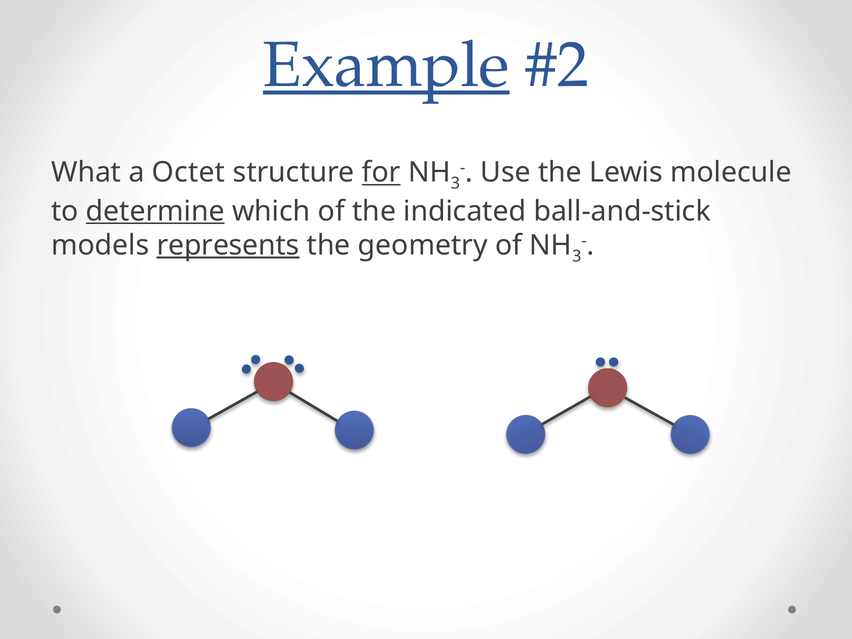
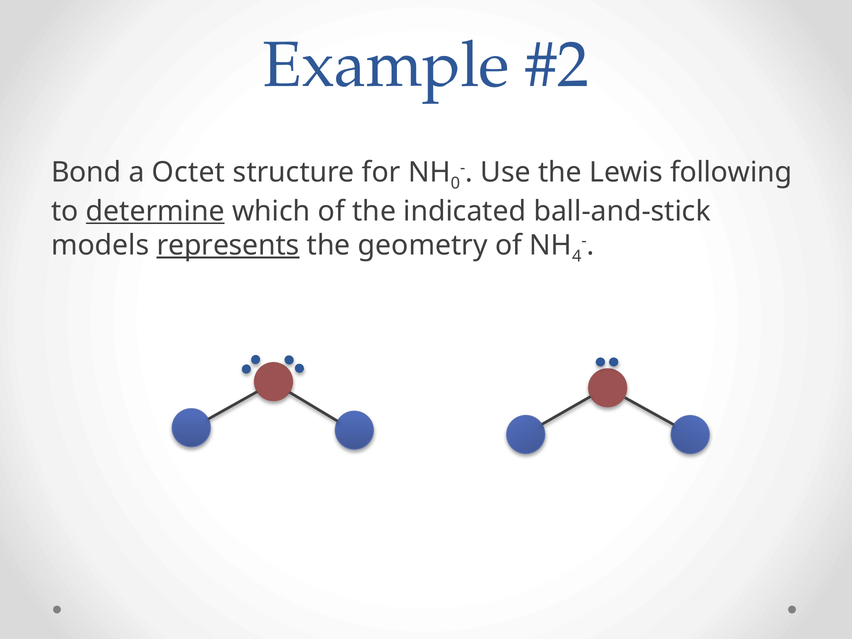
Example underline: present -> none (386, 65)
What: What -> Bond (86, 172)
for underline: present -> none (381, 172)
3: 3 -> 0 (455, 183)
molecule: molecule -> following (731, 172)
3: 3 -> 4 (577, 256)
